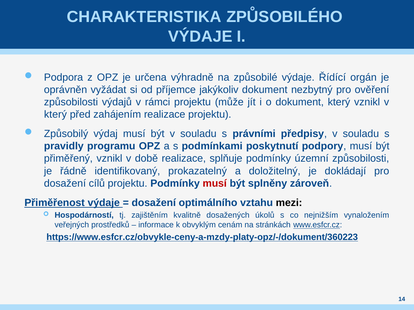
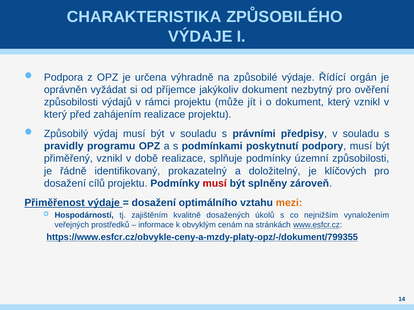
dokládají: dokládají -> klíčových (346, 171)
mezi colour: black -> orange (289, 203)
https://www.esfcr.cz/obvykle-ceny-a-mzdy-platy-opz/-/dokument/360223: https://www.esfcr.cz/obvykle-ceny-a-mzdy-platy-opz/-/dokument/360223 -> https://www.esfcr.cz/obvykle-ceny-a-mzdy-platy-opz/-/dokument/799355 (202, 237)
